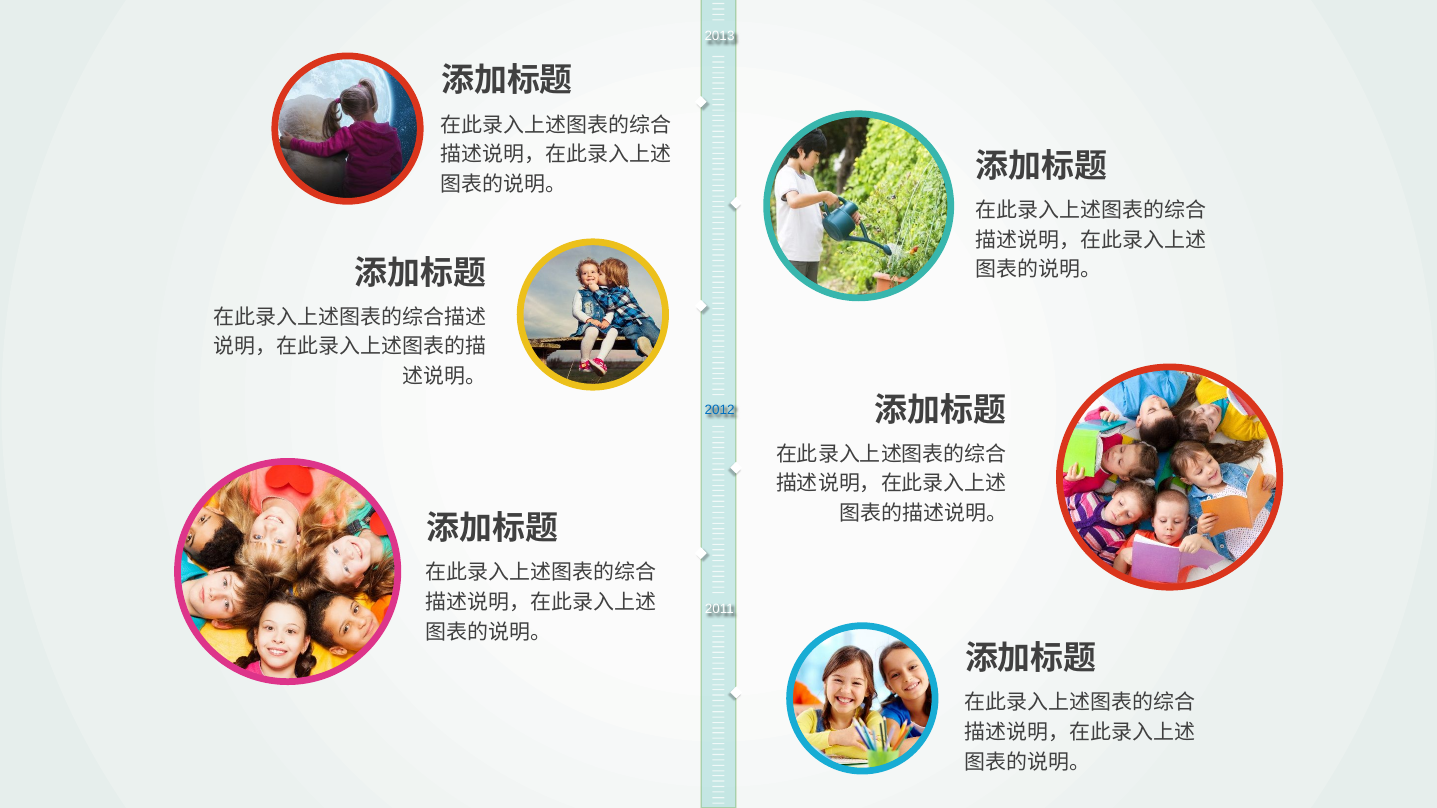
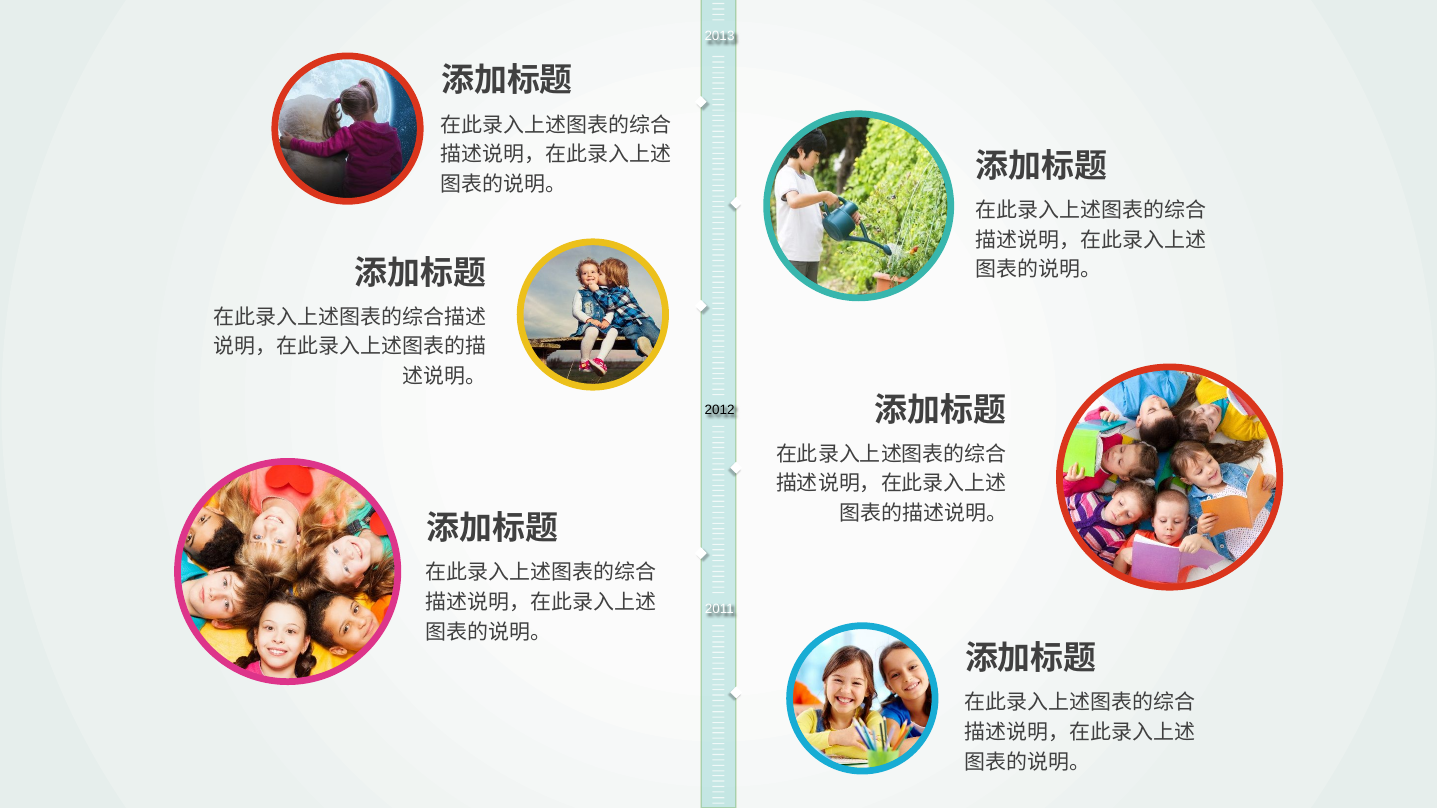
2012 colour: blue -> black (720, 410)
